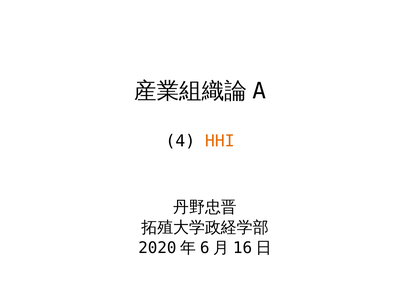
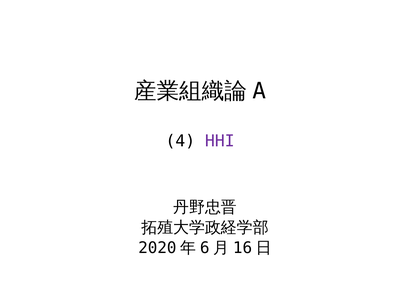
HHI colour: orange -> purple (220, 141)
